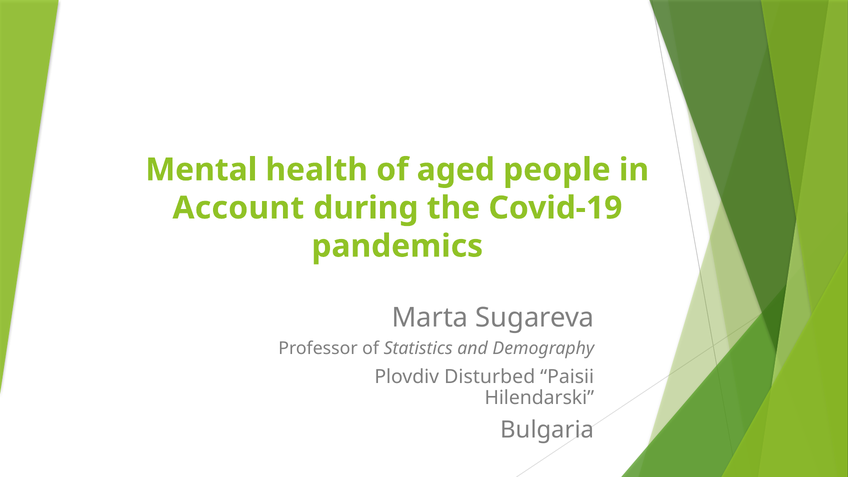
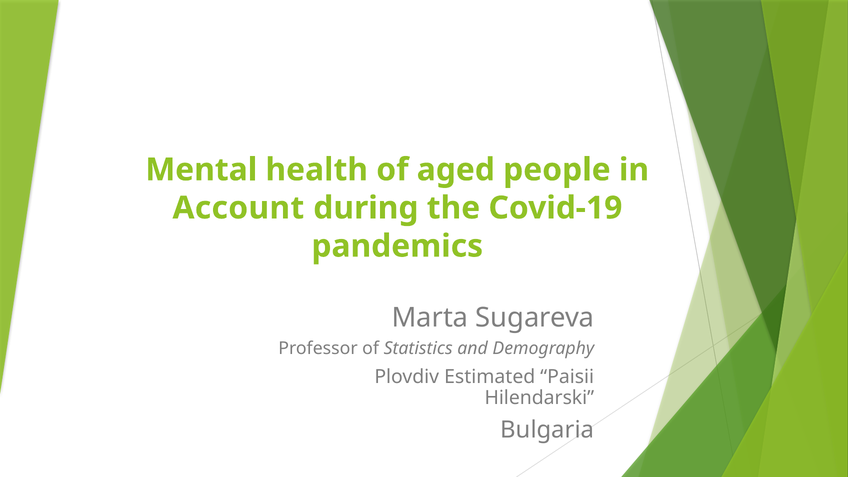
Disturbed: Disturbed -> Estimated (490, 377)
